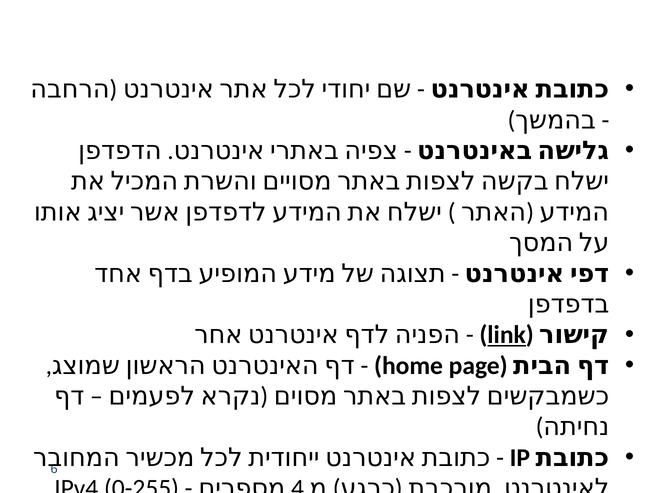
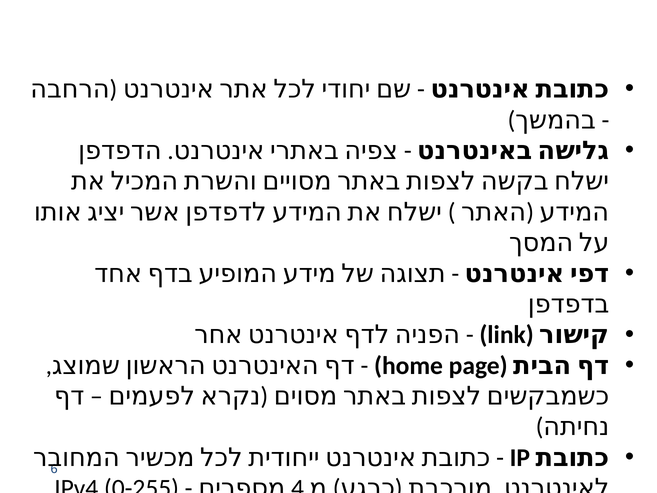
link underline: present -> none (507, 335)
